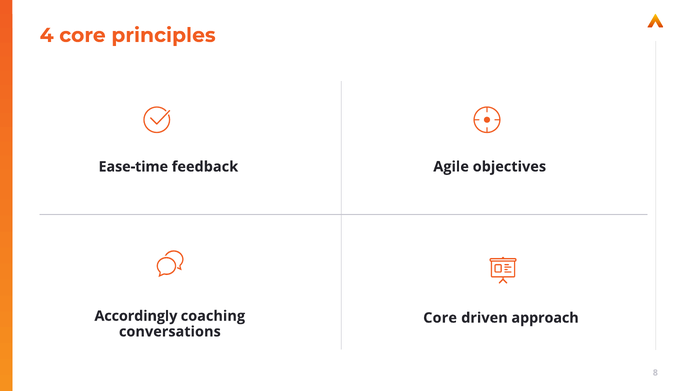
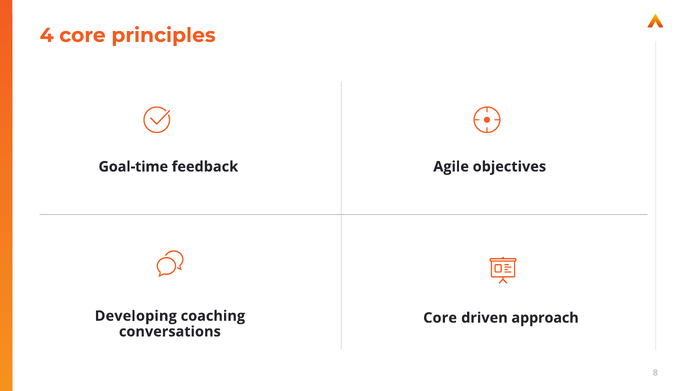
Ease-time: Ease-time -> Goal-time (133, 167)
Accordingly: Accordingly -> Developing (136, 316)
